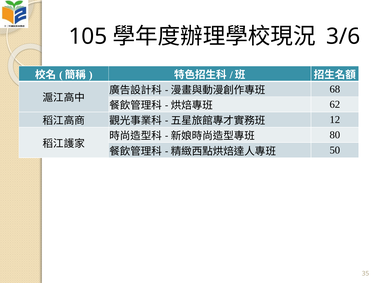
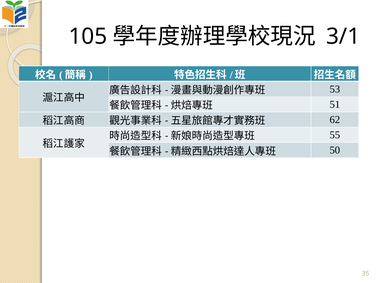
3/6: 3/6 -> 3/1 (343, 37)
68: 68 -> 53 (335, 89)
62: 62 -> 51 (335, 105)
12: 12 -> 62 (335, 120)
80: 80 -> 55 (335, 135)
